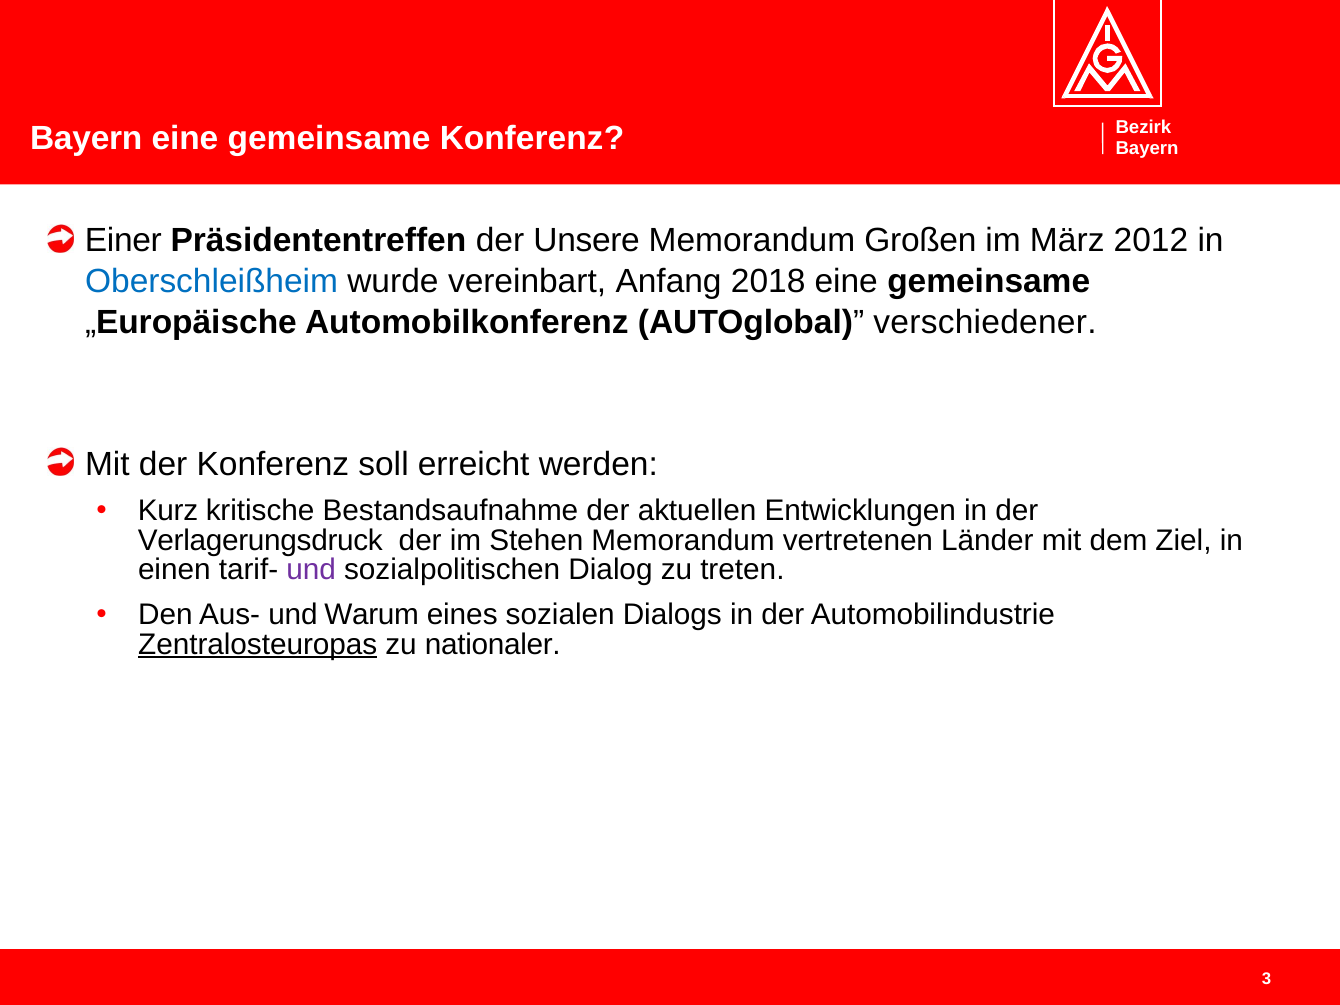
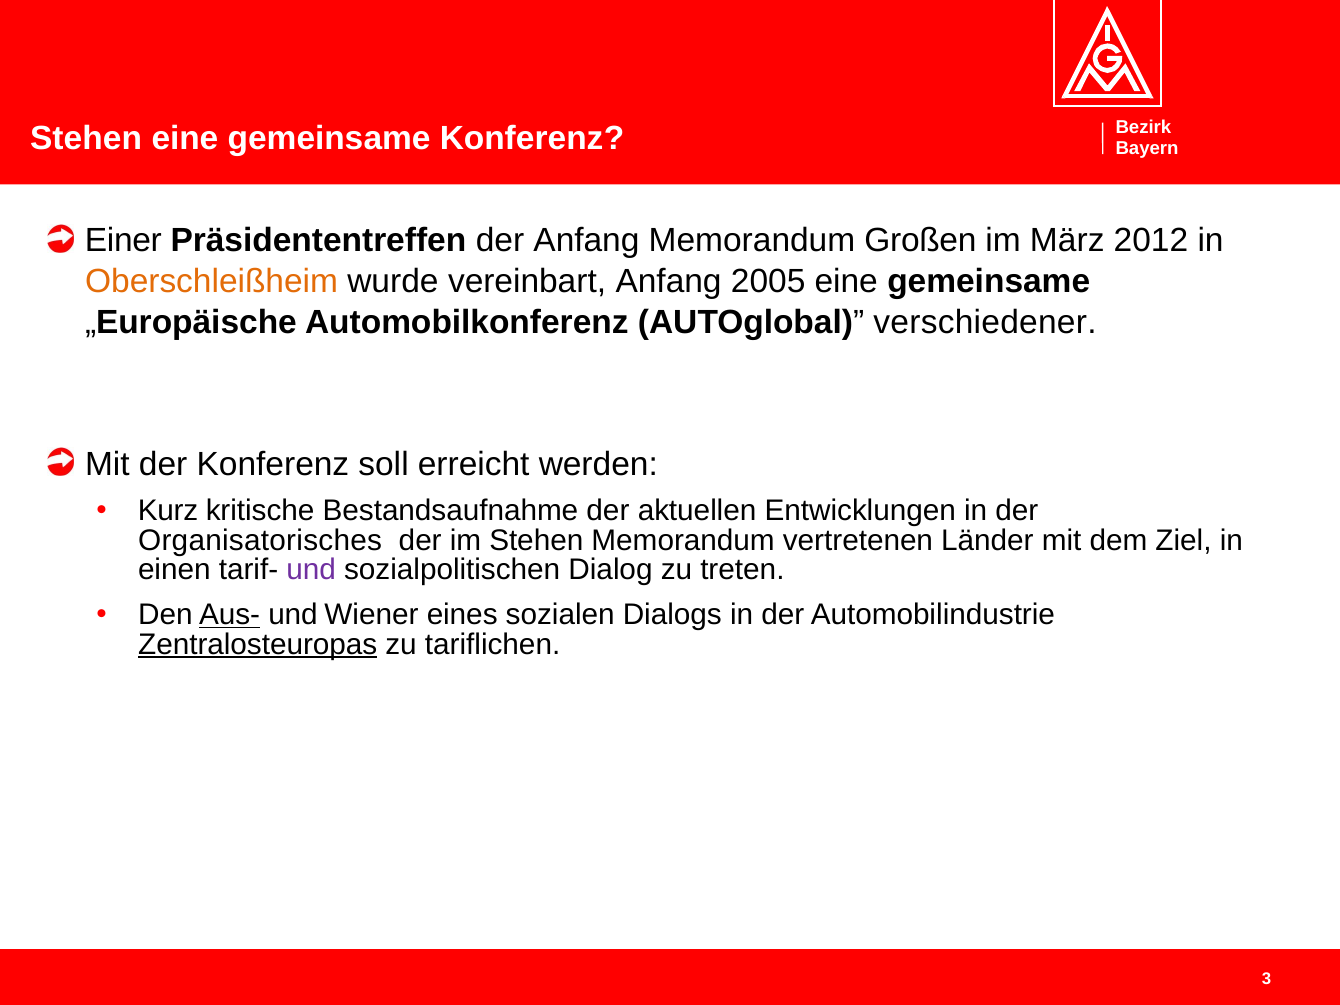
Bayern: Bayern -> Stehen (86, 138)
der Unsere: Unsere -> Anfang (586, 241)
Oberschleißheim colour: blue -> orange (212, 282)
2018: 2018 -> 2005 (768, 282)
Verlagerungsdruck: Verlagerungsdruck -> Organisatorisches (260, 540)
Aus- underline: none -> present (230, 615)
Warum: Warum -> Wiener (371, 615)
nationaler: nationaler -> tariflichen (493, 644)
